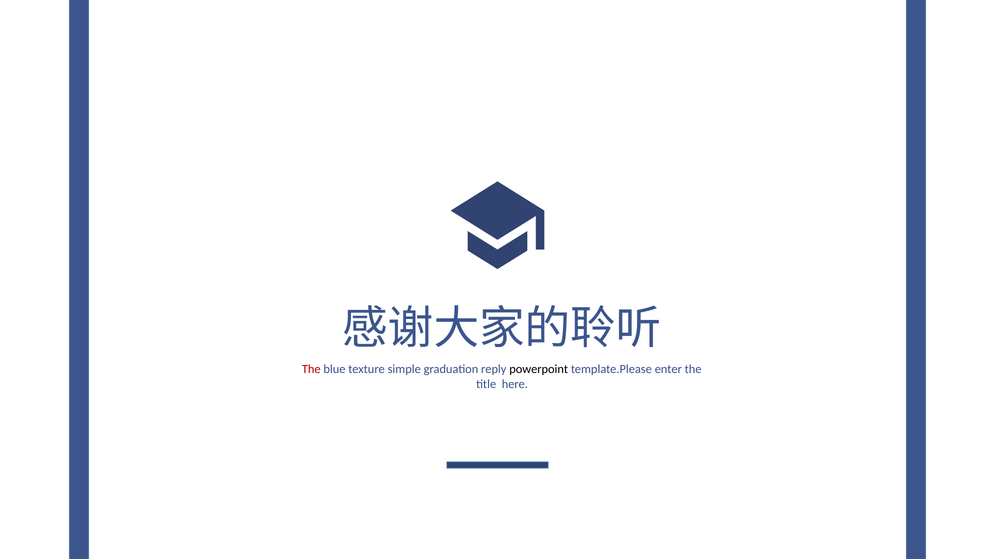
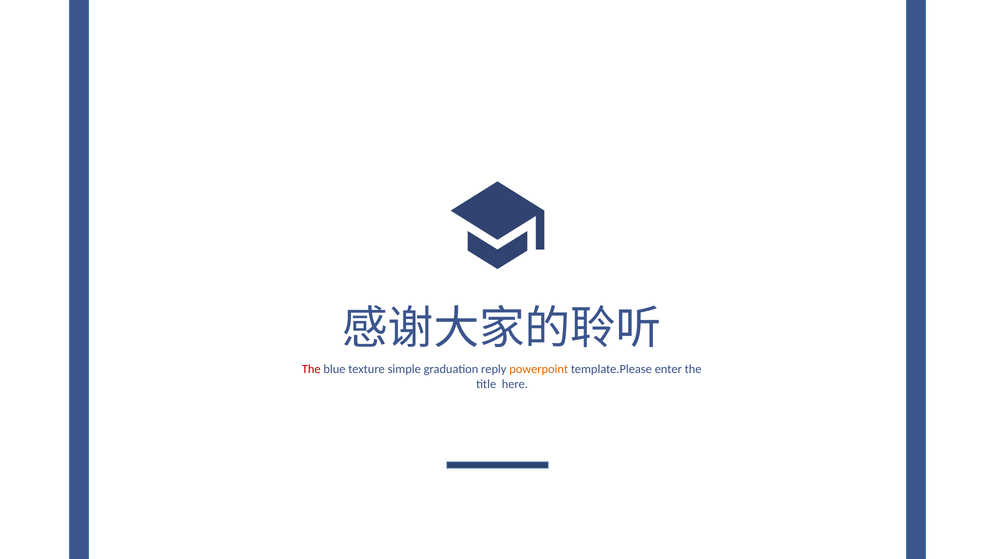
powerpoint colour: black -> orange (539, 370)
